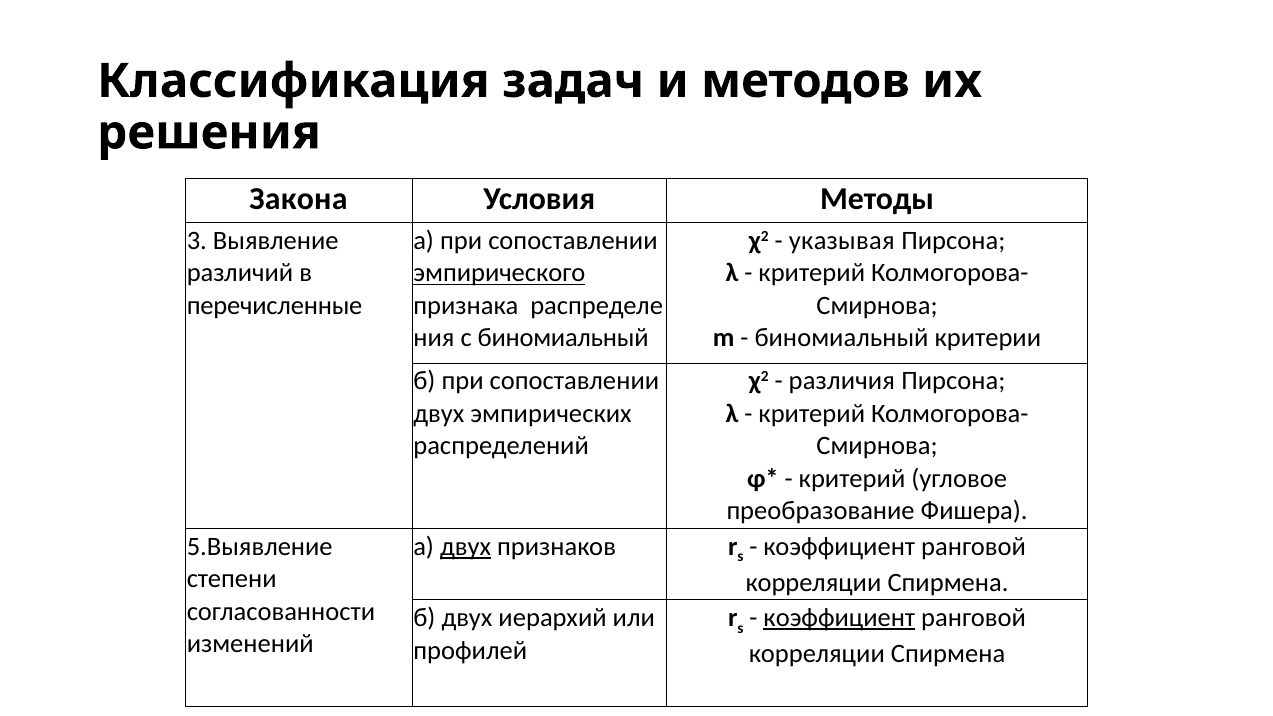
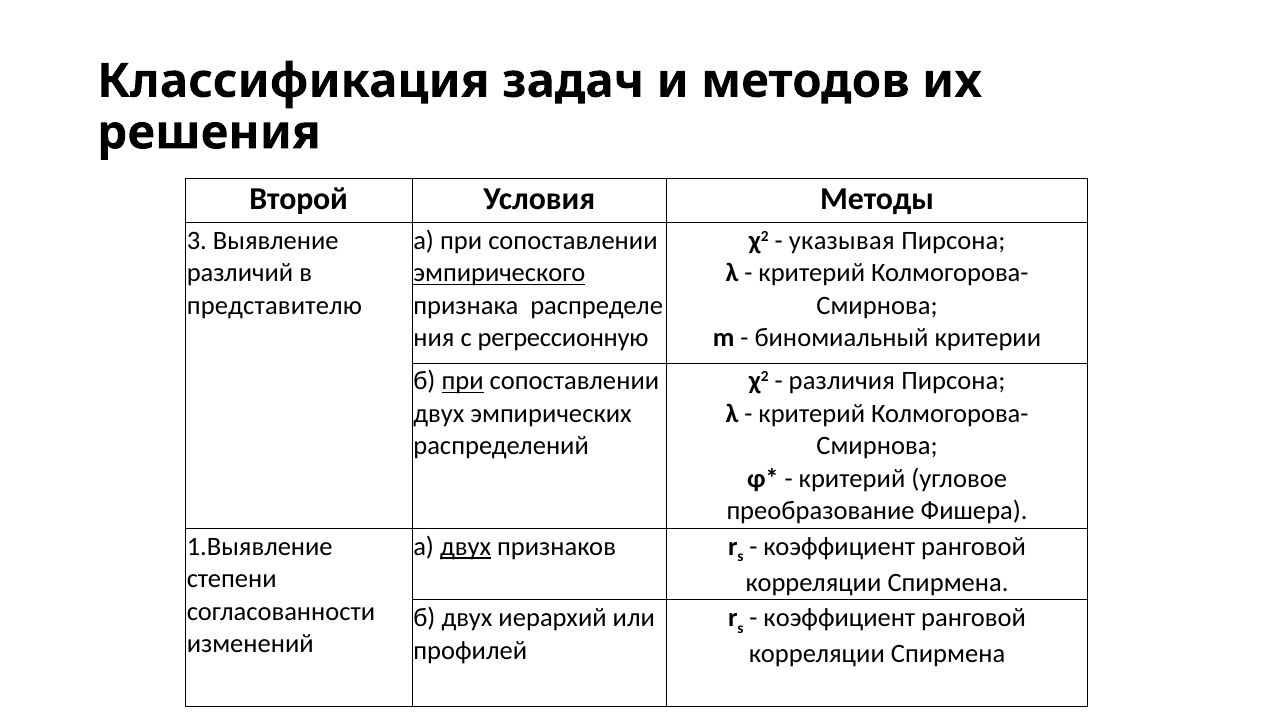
Закона: Закона -> Второй (299, 199)
перечисленные: перечисленные -> представителю (274, 305)
с биномиальный: биномиальный -> регрессионную (563, 338)
при underline: none -> present (463, 381)
5.Выявление: 5.Выявление -> 1.Выявление (260, 546)
коэффициент underline: present -> none (839, 618)
